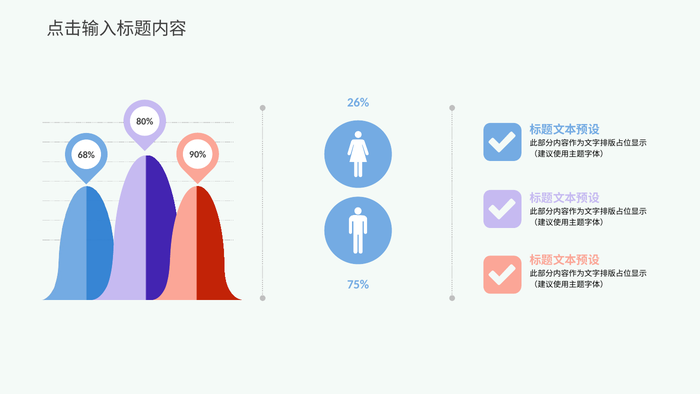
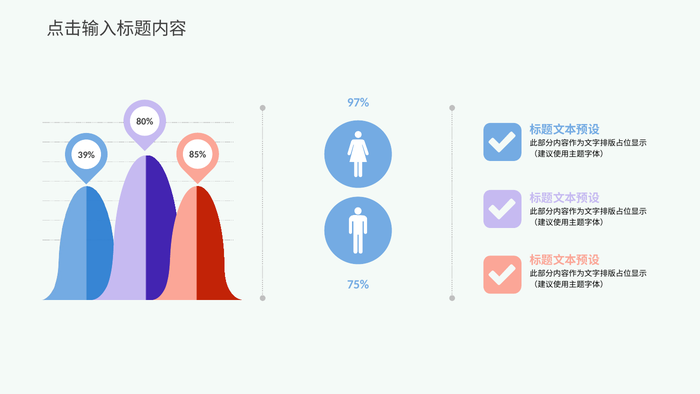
26%: 26% -> 97% (358, 102)
90%: 90% -> 85% (198, 155)
68%: 68% -> 39% (86, 155)
